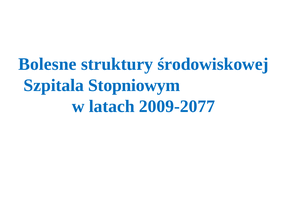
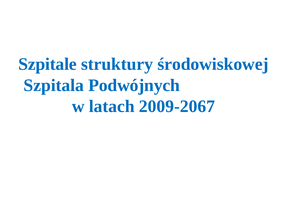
Bolesne: Bolesne -> Szpitale (47, 64)
Stopniowym: Stopniowym -> Podwójnych (134, 85)
2009-2077: 2009-2077 -> 2009-2067 (177, 106)
